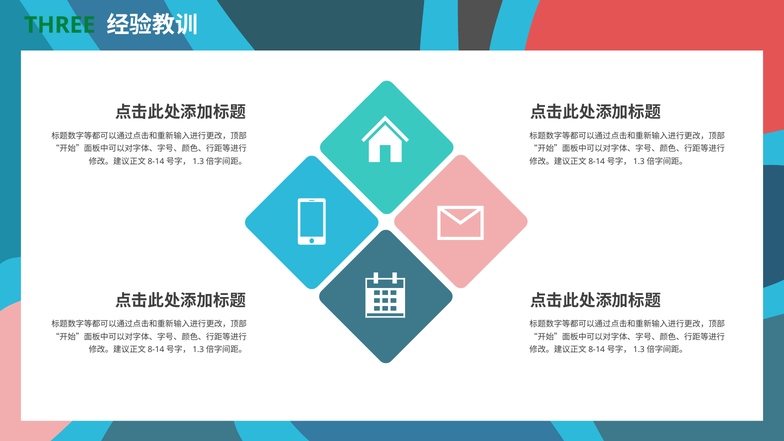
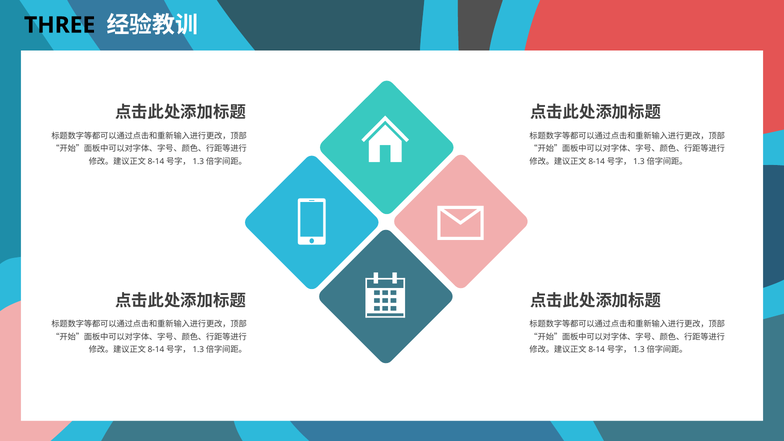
THREE colour: green -> black (60, 25)
